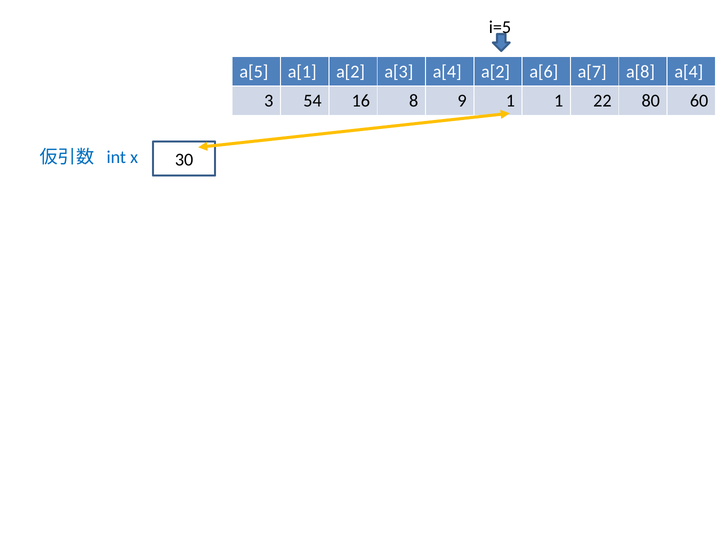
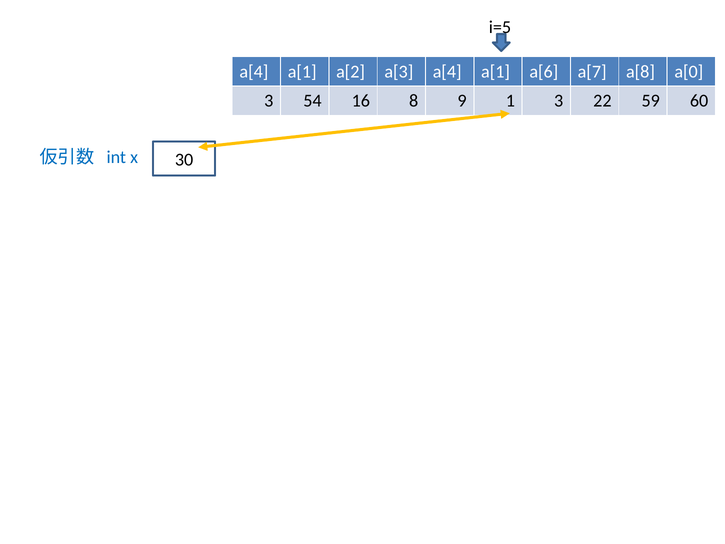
a[5: a[5 -> a[4 (254, 72)
a[3 a[4 a[2: a[2 -> a[1 (496, 72)
a[8 a[4: a[4 -> a[0 (689, 72)
1 1: 1 -> 3 (559, 101)
80: 80 -> 59 (651, 101)
